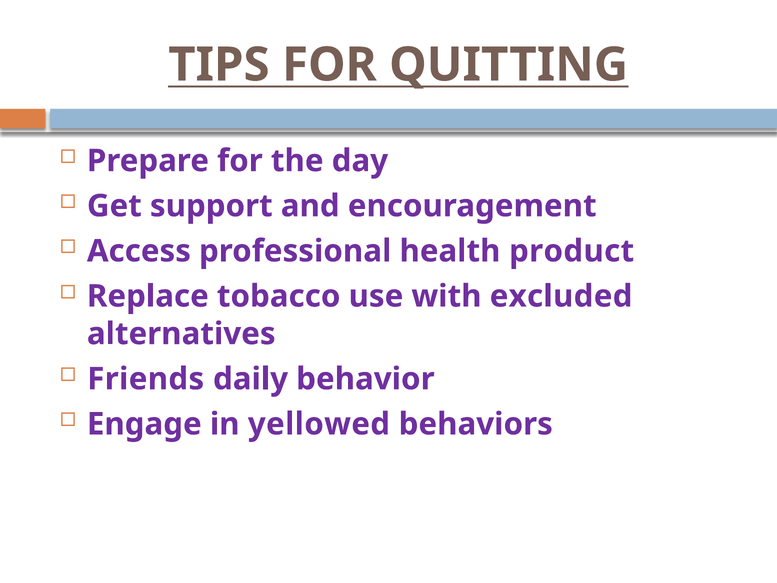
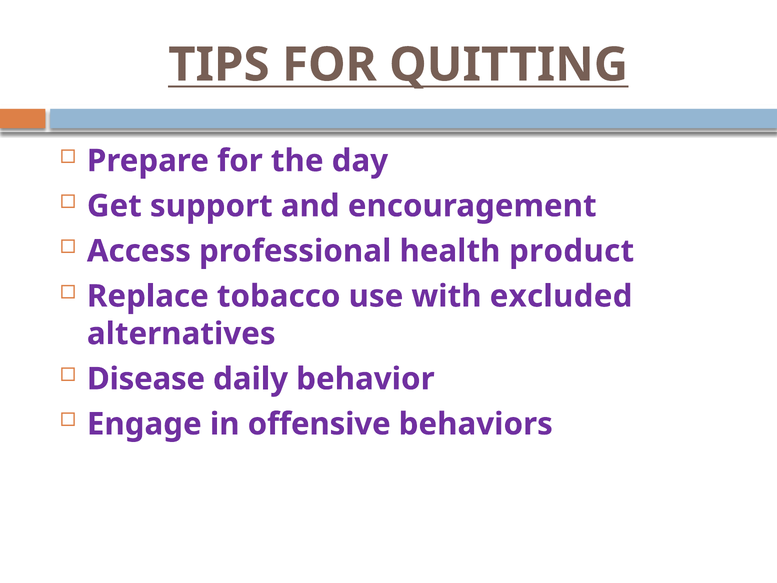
Friends: Friends -> Disease (146, 379)
yellowed: yellowed -> offensive (319, 424)
